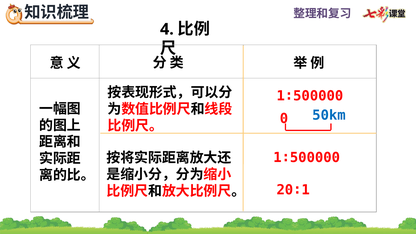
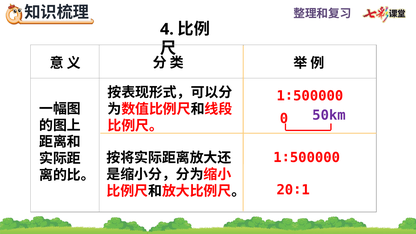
50km colour: blue -> purple (329, 115)
